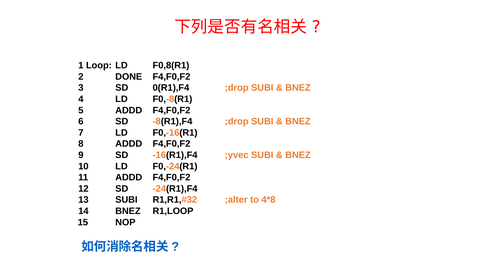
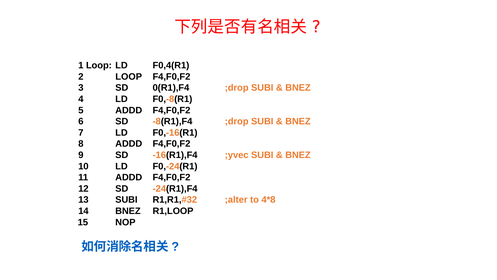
F0,8(R1: F0,8(R1 -> F0,4(R1 (171, 65)
2 DONE: DONE -> LOOP (129, 77)
